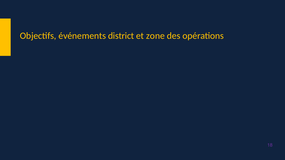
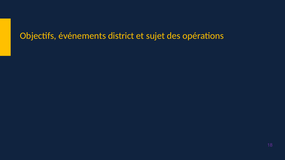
zone: zone -> sujet (156, 36)
